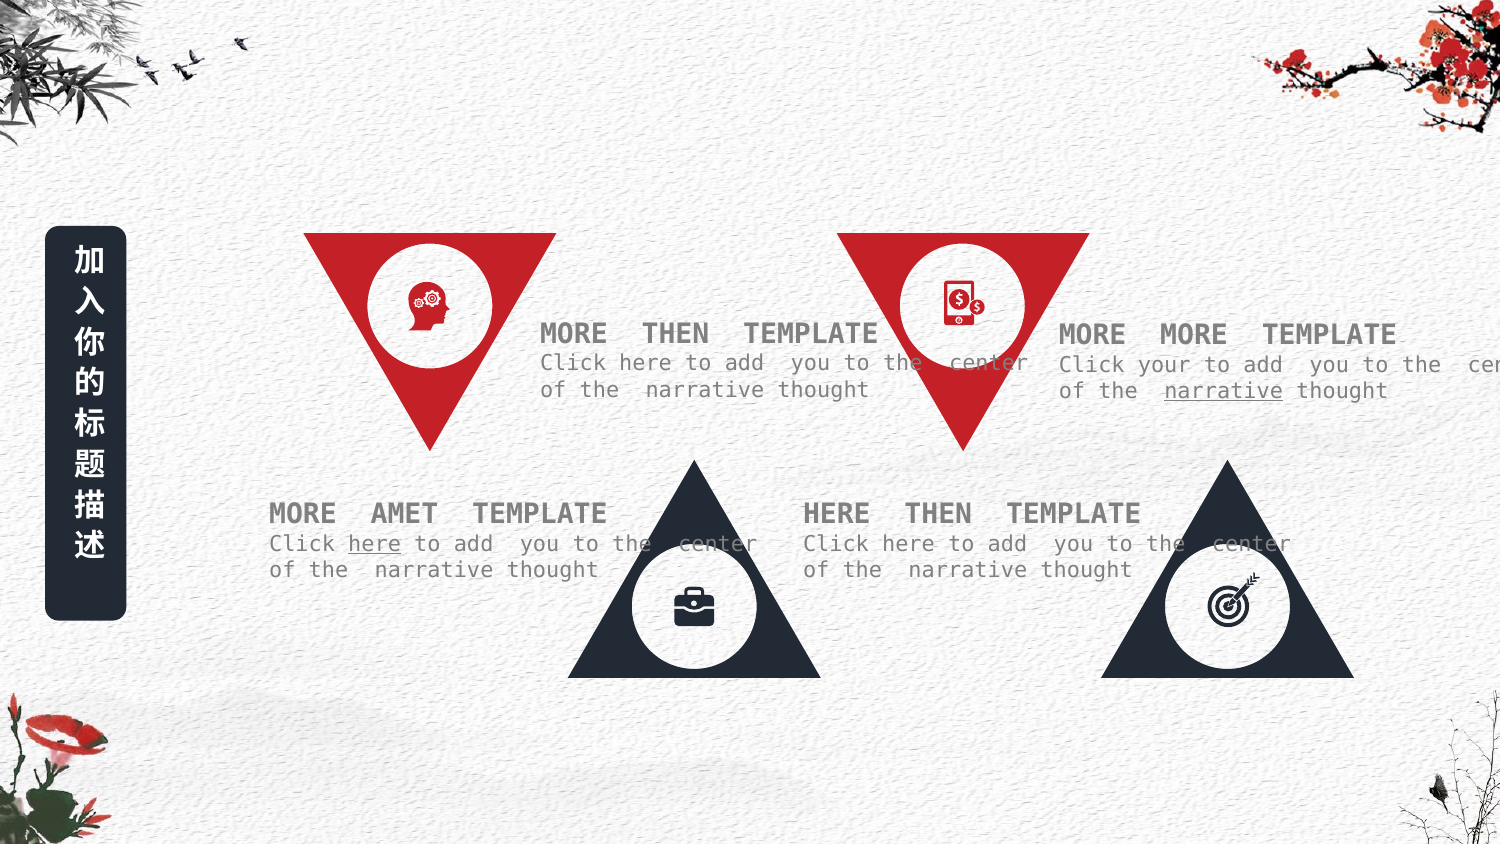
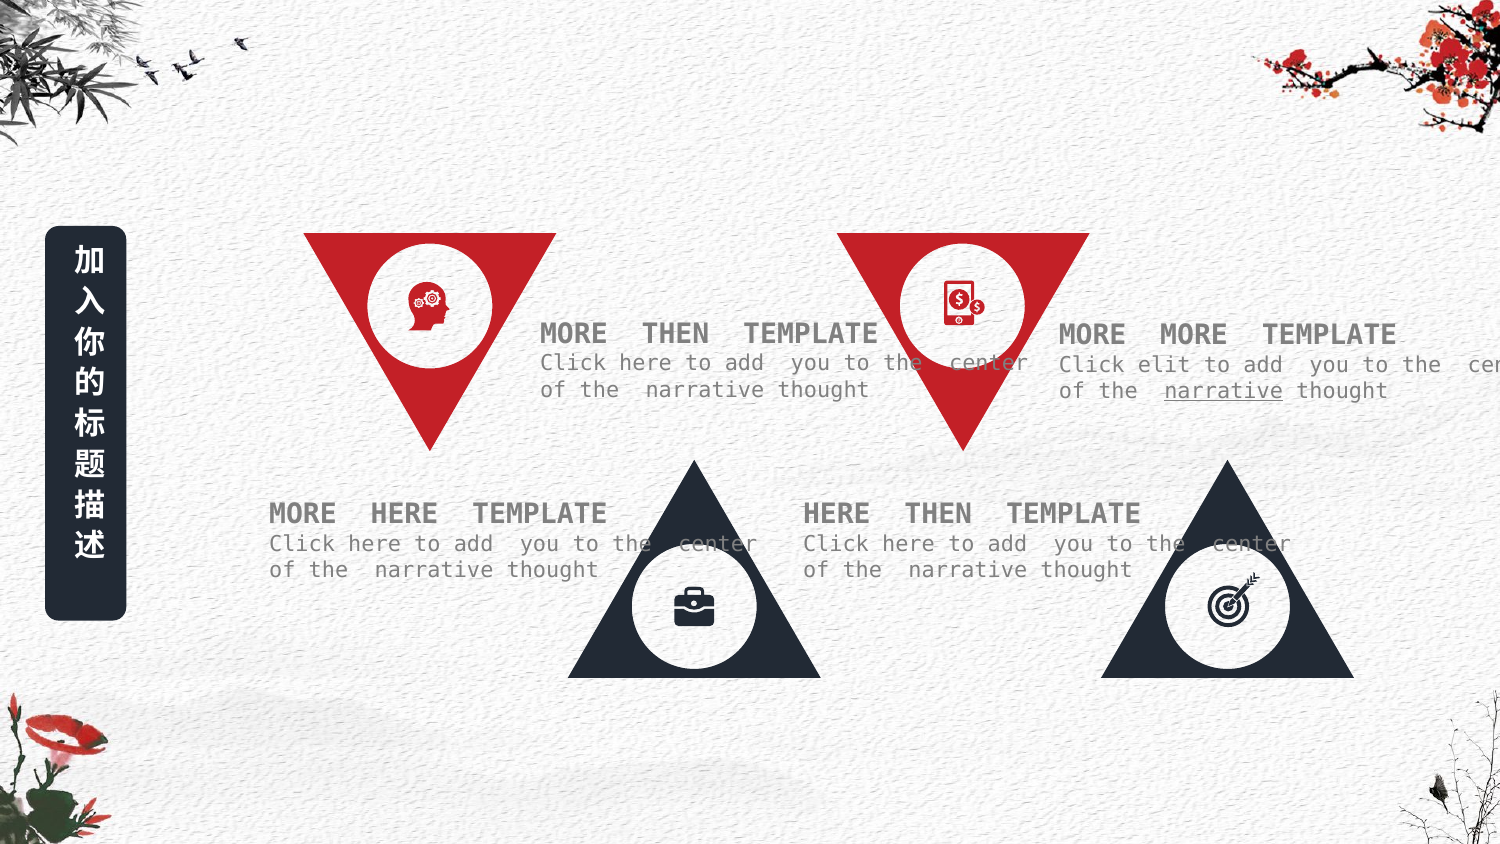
your: your -> elit (1164, 365)
MORE AMET: AMET -> HERE (404, 515)
here underline: present -> none (375, 544)
